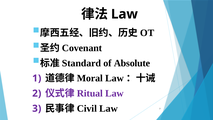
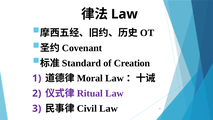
Absolute: Absolute -> Creation (132, 63)
